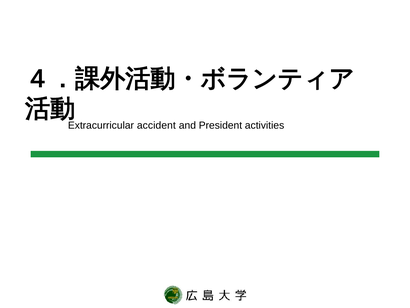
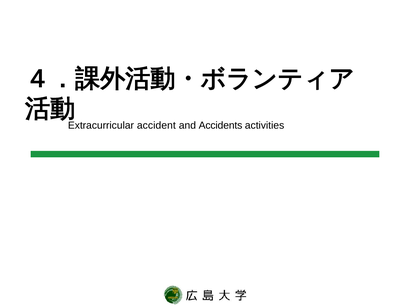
President: President -> Accidents (221, 125)
